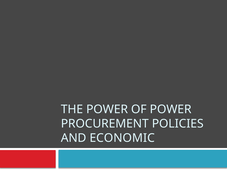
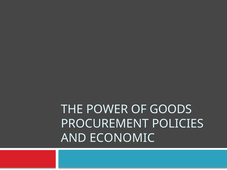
OF POWER: POWER -> GOODS (171, 109)
